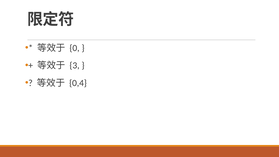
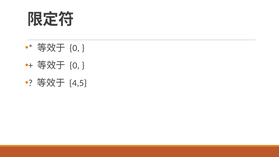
3: 3 -> 0 (75, 65)
0,4: 0,4 -> 4,5 (78, 83)
